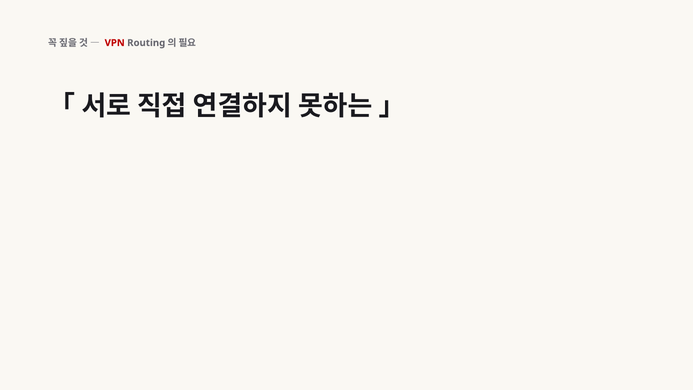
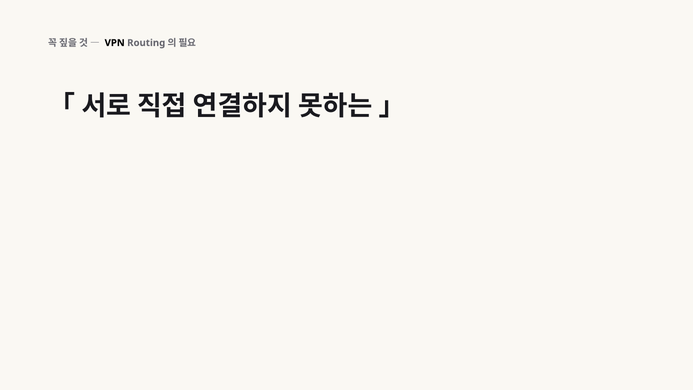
VPN colour: red -> black (115, 43)
